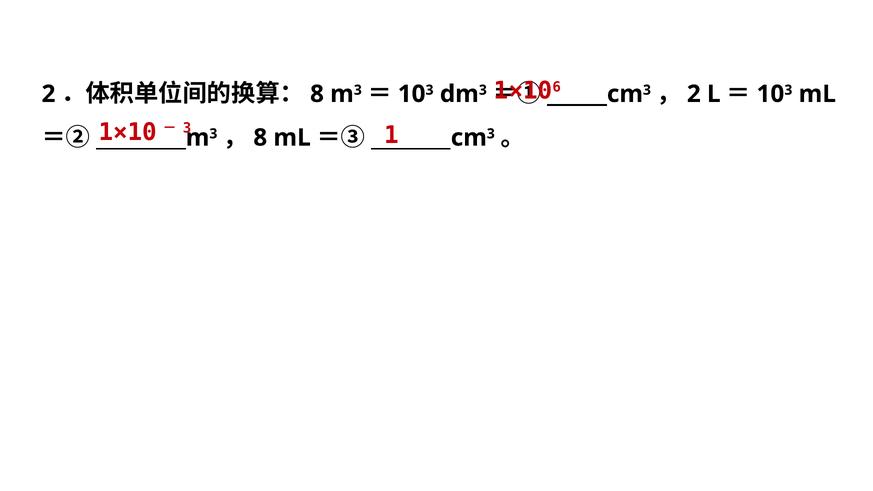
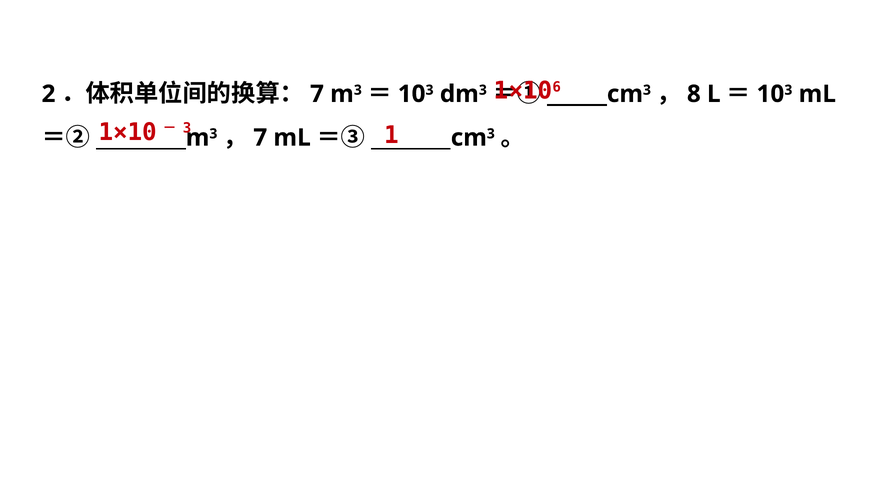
8: 8 -> 7 (317, 94)
2: 2 -> 8 (694, 94)
8: 8 -> 7 (260, 138)
